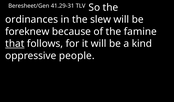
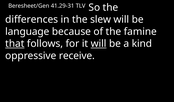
ordinances: ordinances -> differences (32, 19)
foreknew: foreknew -> language (27, 32)
will underline: none -> present (99, 44)
people: people -> receive (77, 56)
